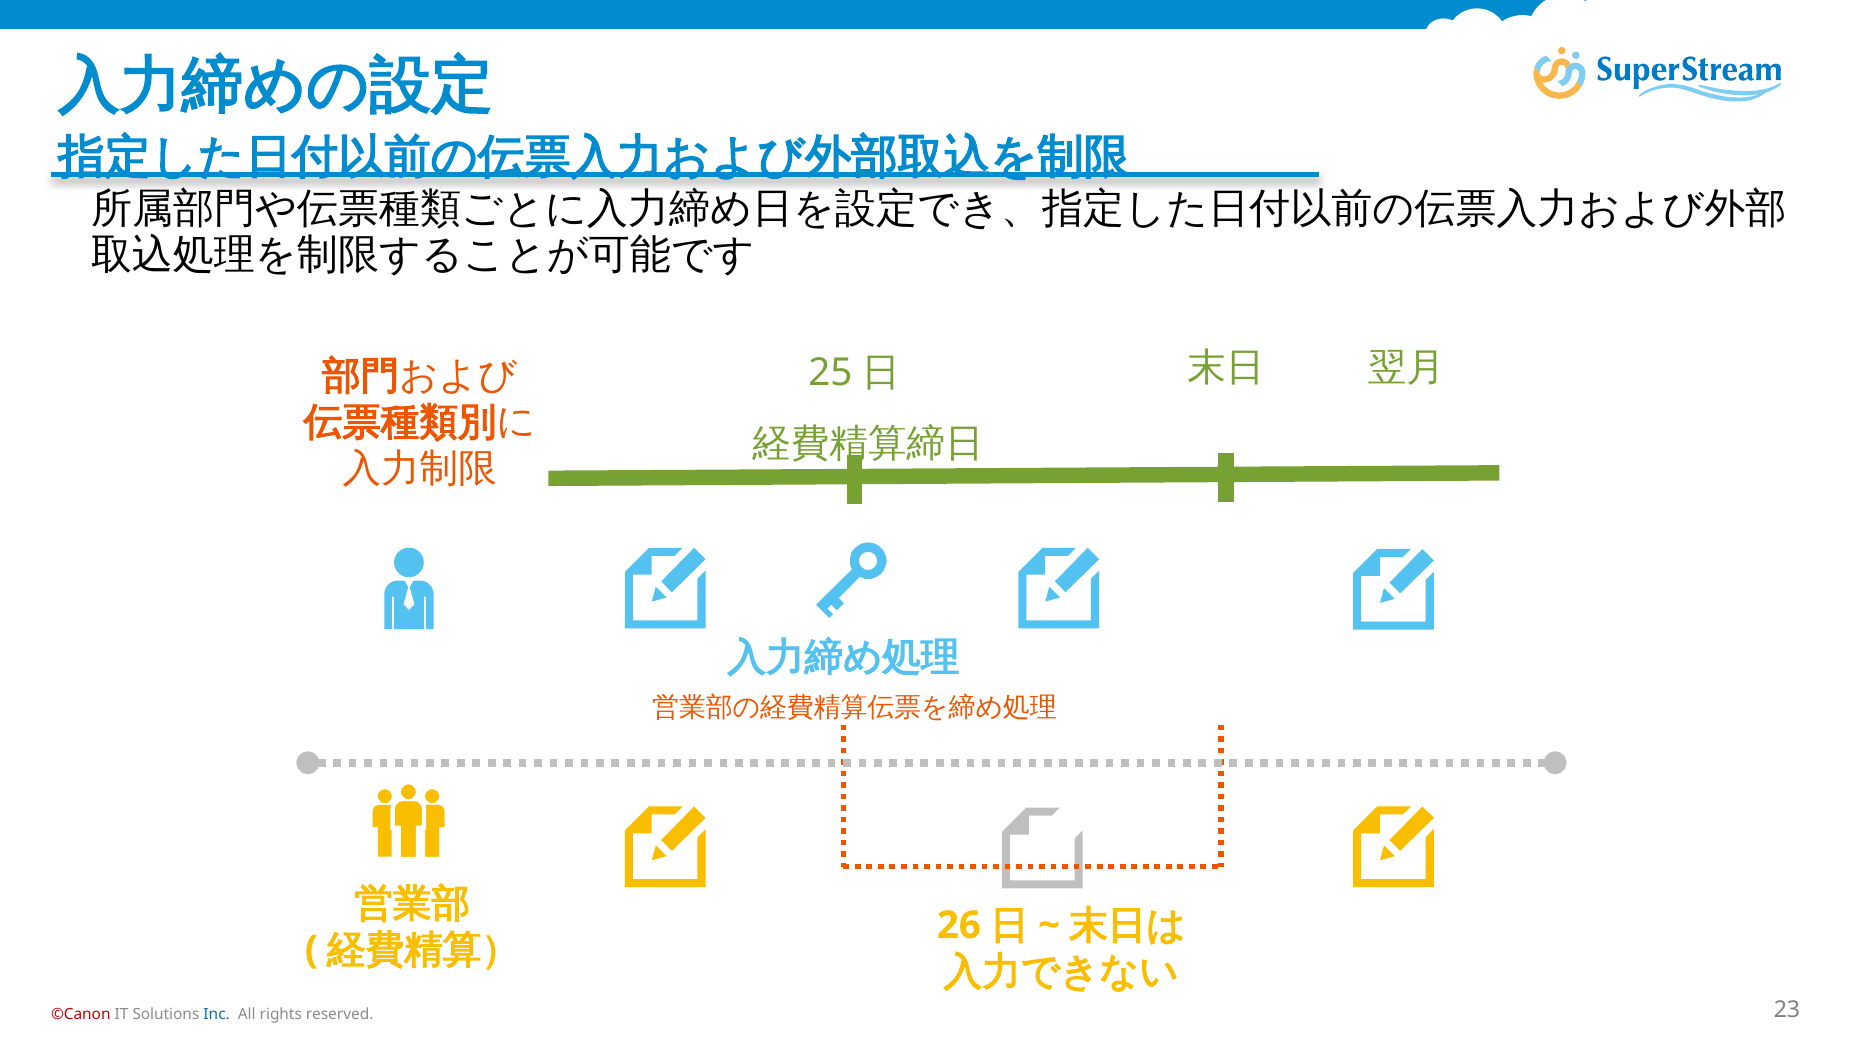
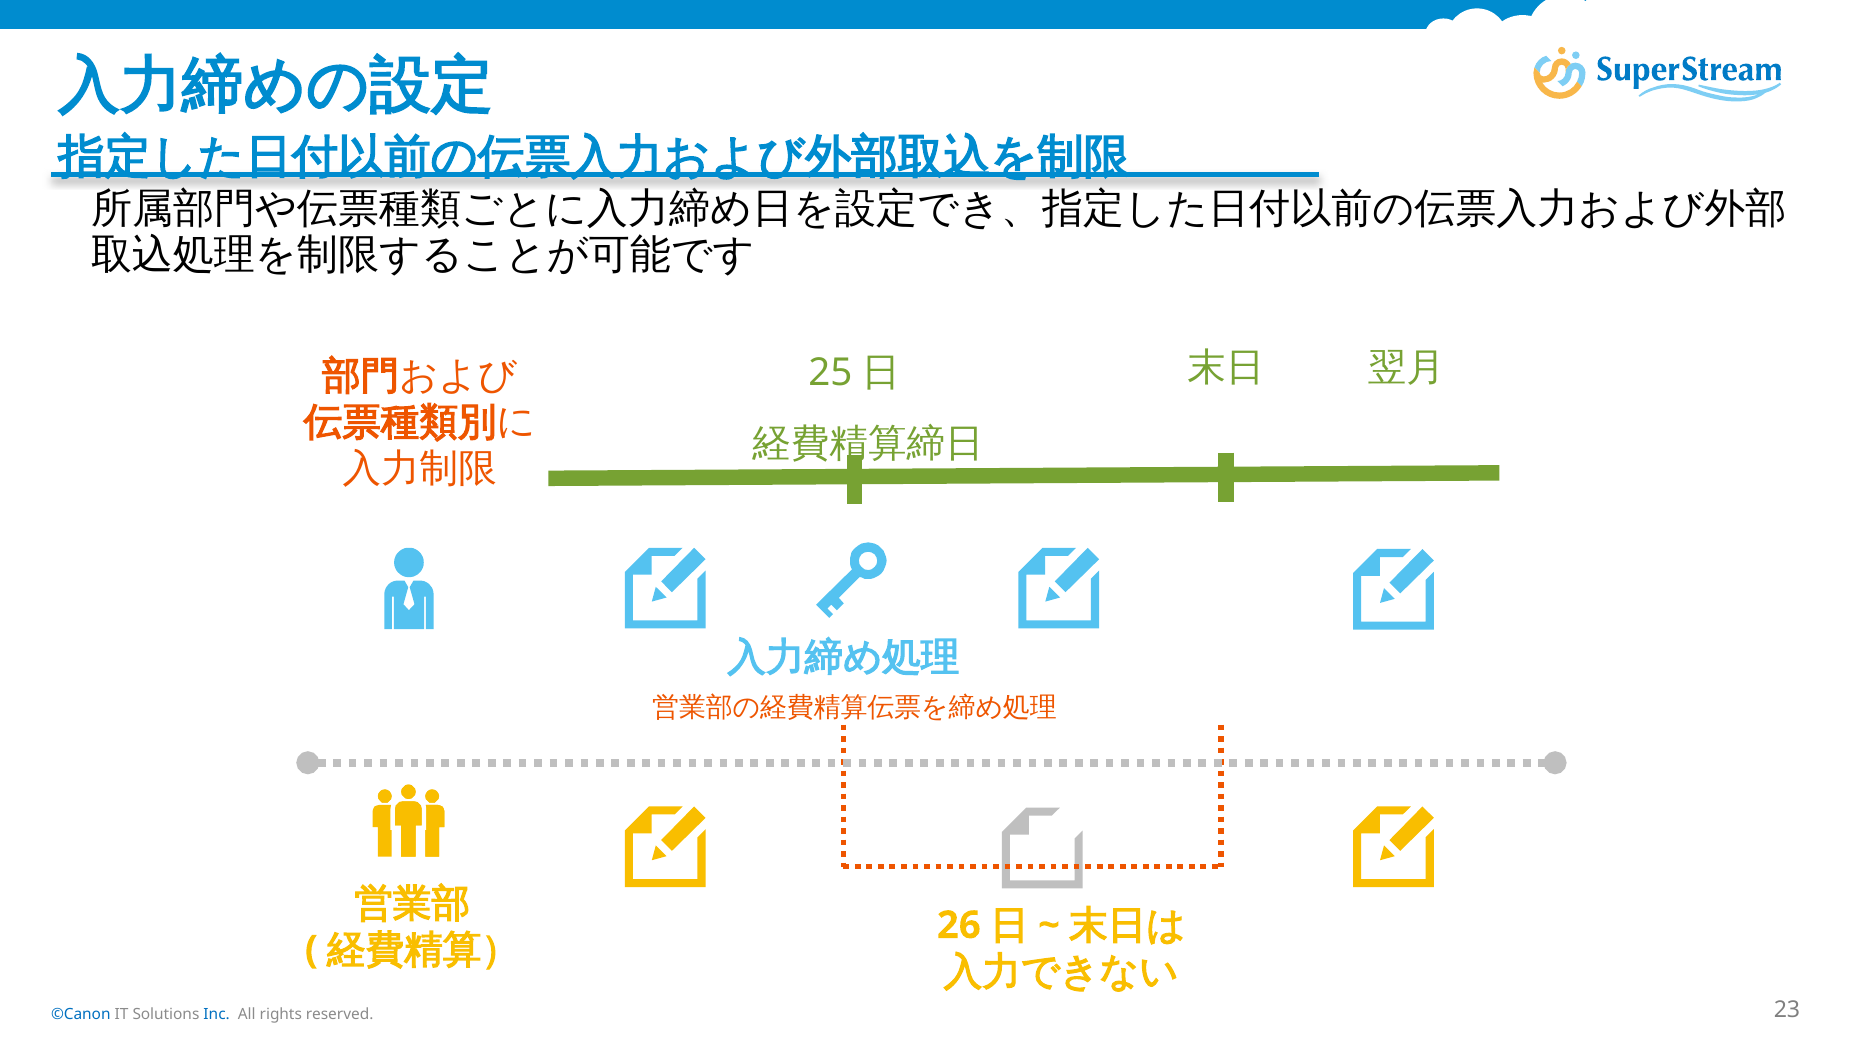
©Canon colour: red -> blue (81, 1015)
